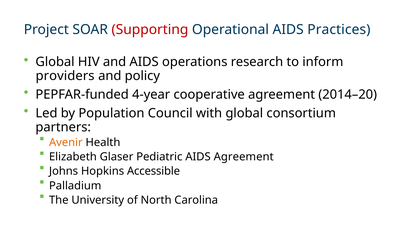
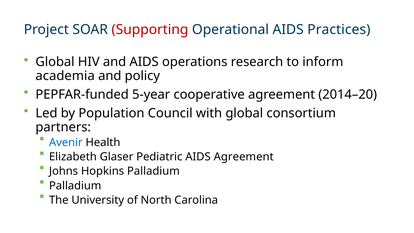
providers: providers -> academia (65, 76)
4-year: 4-year -> 5-year (151, 95)
Avenir colour: orange -> blue (66, 142)
Hopkins Accessible: Accessible -> Palladium (153, 171)
